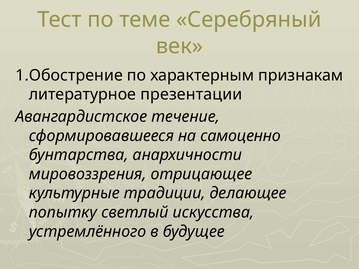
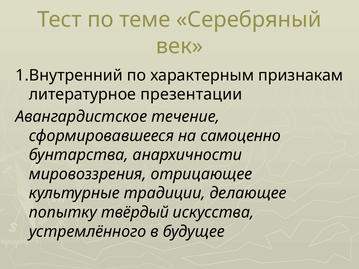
1.Обострение: 1.Обострение -> 1.Внутренний (69, 75)
светлый: светлый -> твёрдый (135, 213)
